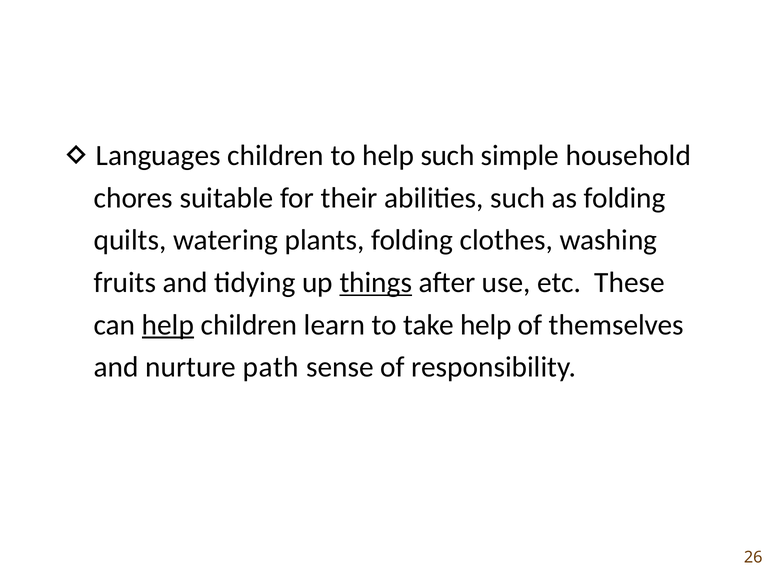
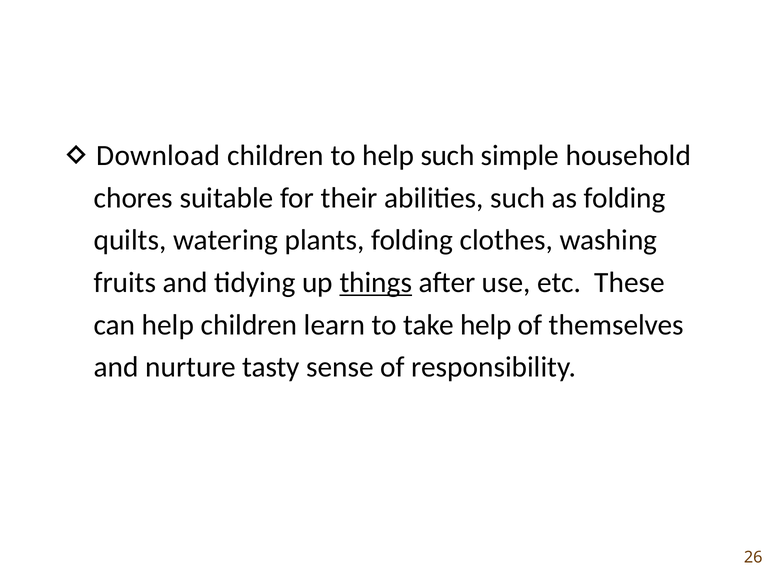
Languages: Languages -> Download (158, 156)
help underline: present -> none (168, 325)
path: path -> tasty (271, 367)
